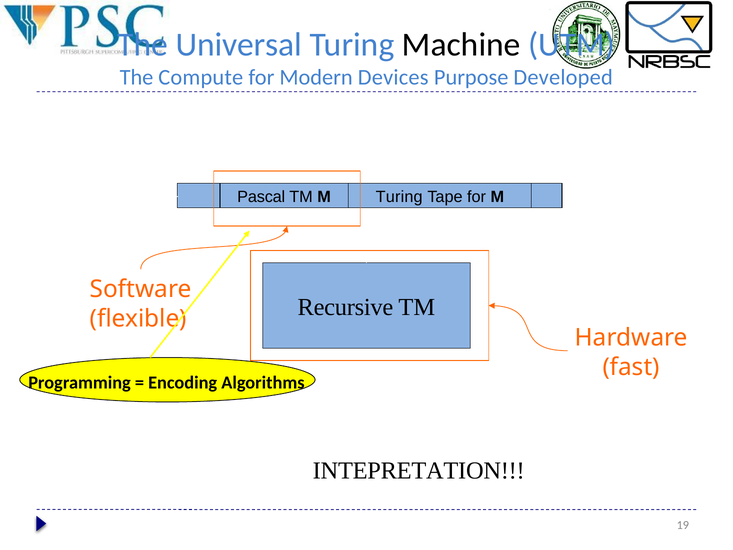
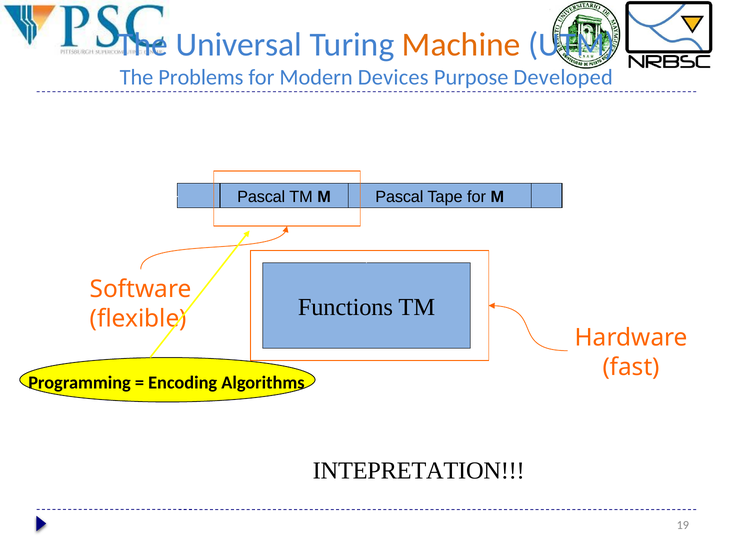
Machine colour: black -> orange (461, 44)
Compute: Compute -> Problems (201, 77)
M Turing: Turing -> Pascal (399, 197)
Recursive: Recursive -> Functions (345, 307)
